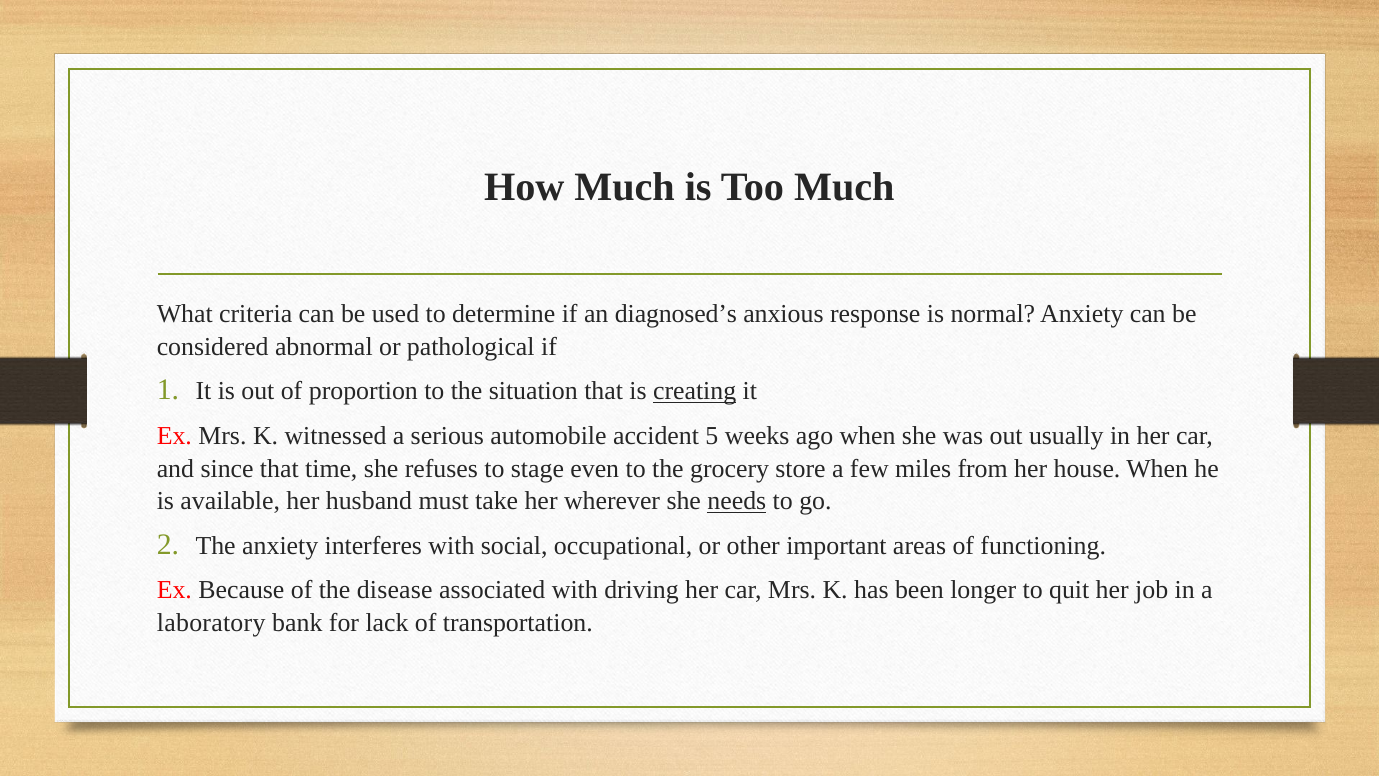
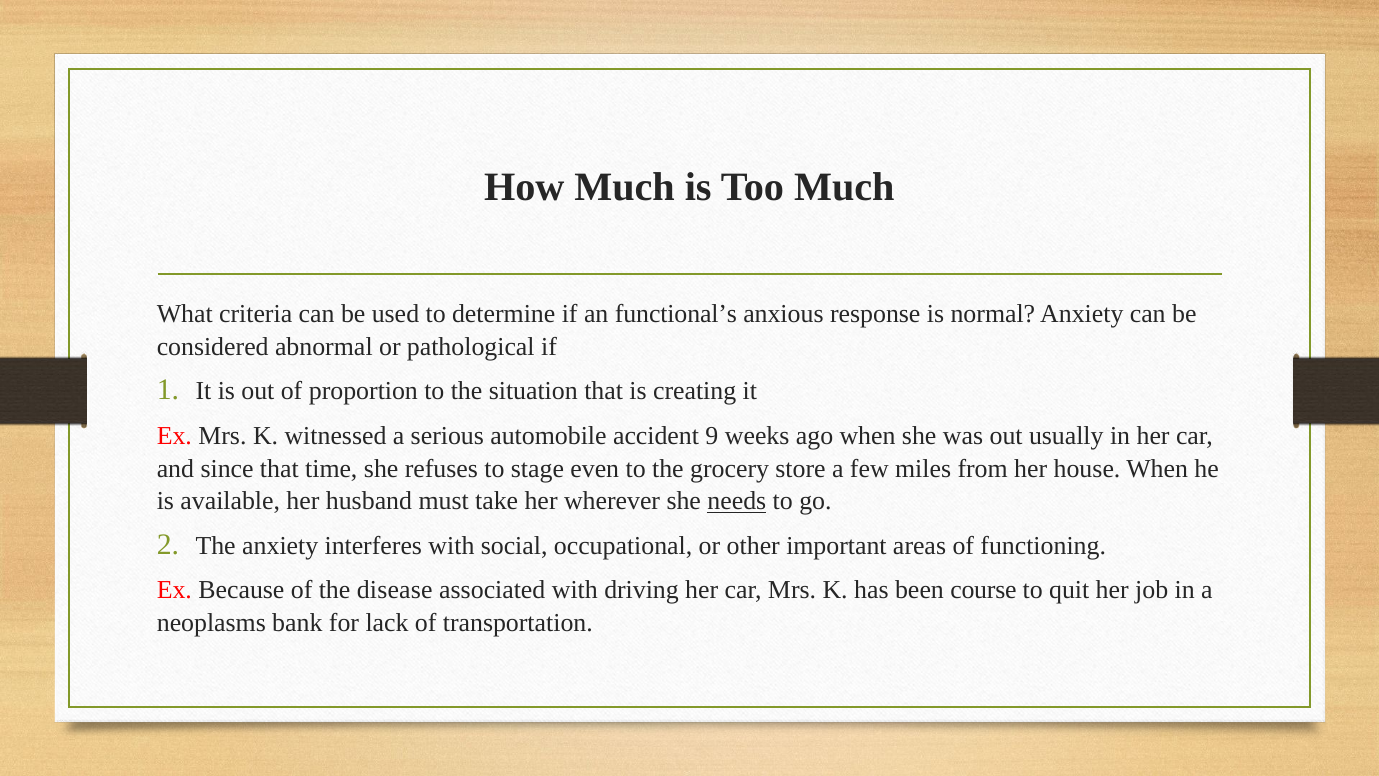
diagnosed’s: diagnosed’s -> functional’s (676, 314)
creating underline: present -> none (695, 391)
5: 5 -> 9 (712, 435)
longer: longer -> course (983, 590)
laboratory: laboratory -> neoplasms (211, 623)
